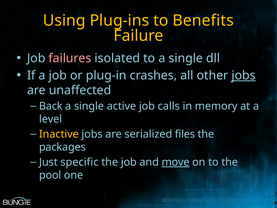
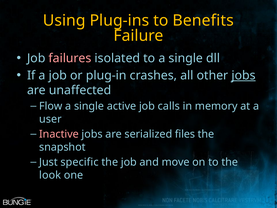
Back: Back -> Flow (51, 106)
level: level -> user (50, 119)
Inactive colour: yellow -> pink (59, 134)
packages: packages -> snapshot (62, 147)
move underline: present -> none (176, 162)
pool: pool -> look (50, 175)
